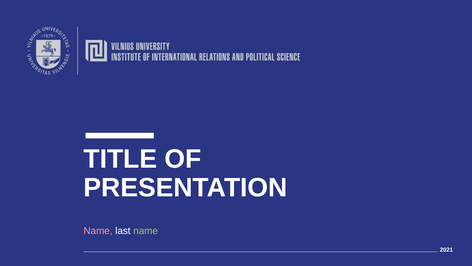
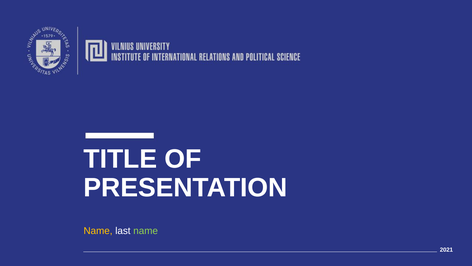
Name colour: pink -> yellow (98, 231)
